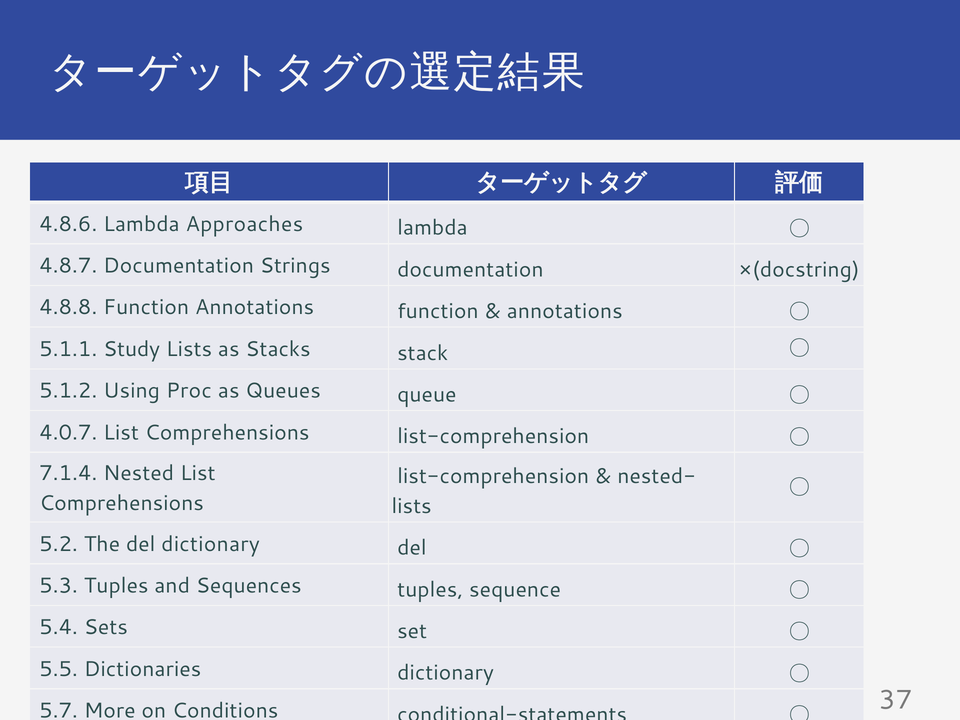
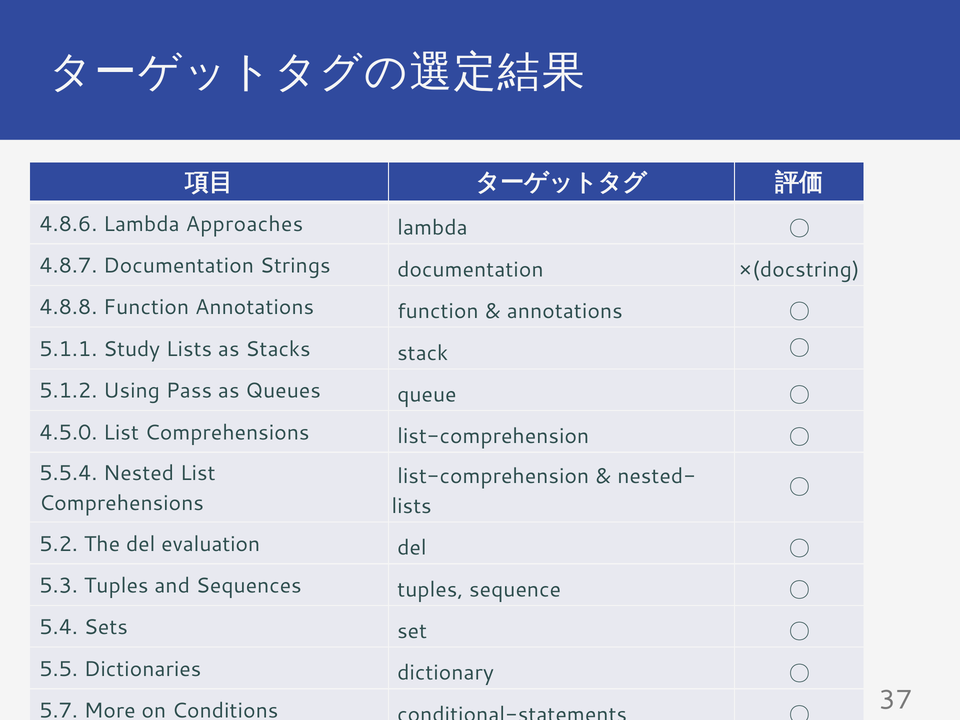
Proc: Proc -> Pass (189, 391)
4.0.7: 4.0.7 -> 4.5.0 (68, 432)
7.1.4: 7.1.4 -> 5.5.4 (68, 473)
del dictionary: dictionary -> evaluation (211, 544)
